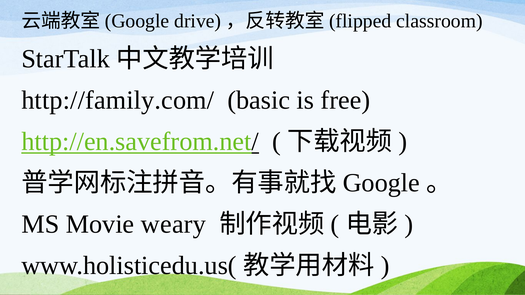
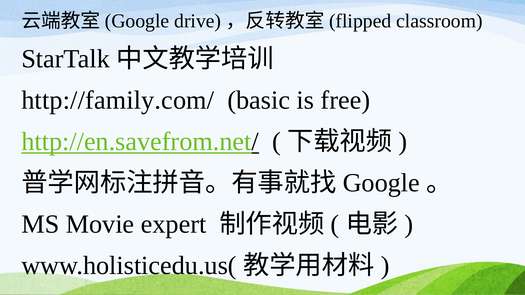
weary: weary -> expert (174, 224)
